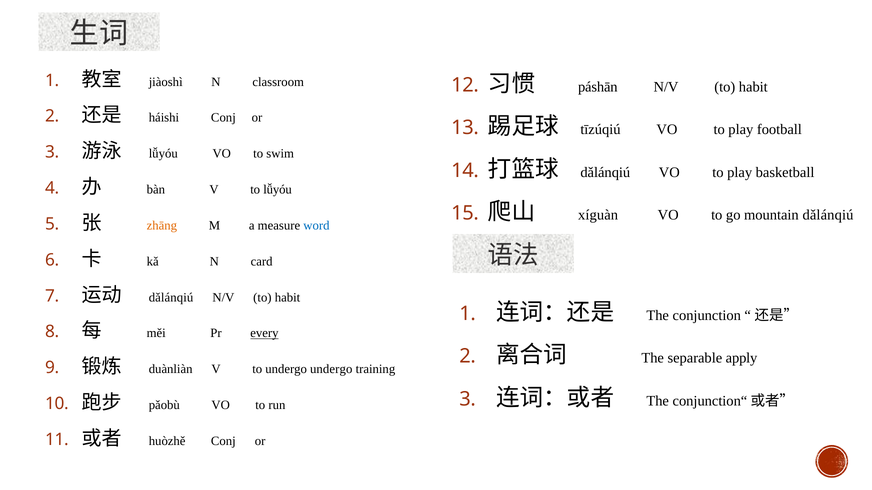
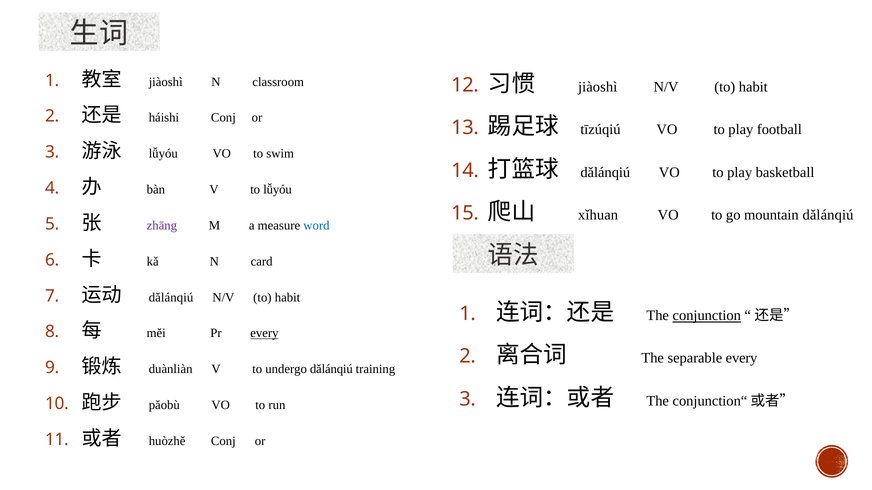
páshān: páshān -> jiàoshì (598, 87)
xíguàn: xíguàn -> xǐhuan (598, 215)
zhāng colour: orange -> purple (162, 226)
conjunction underline: none -> present (707, 316)
separable apply: apply -> every (742, 359)
undergo undergo: undergo -> dǎlánqiú (331, 370)
